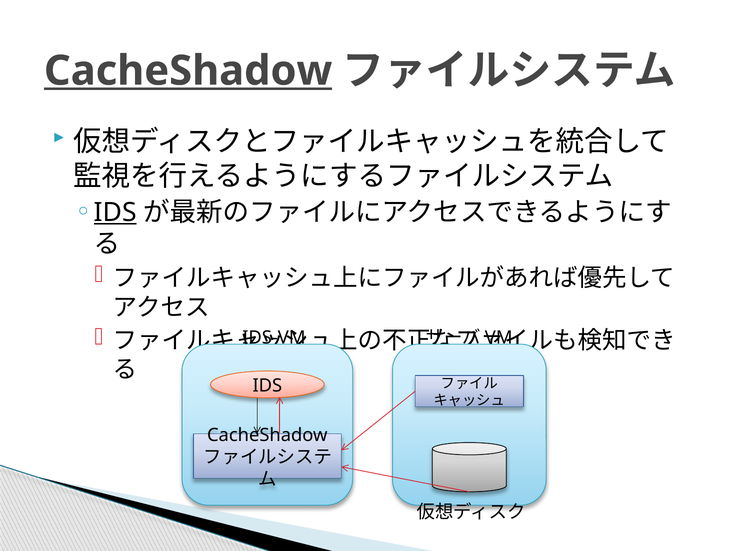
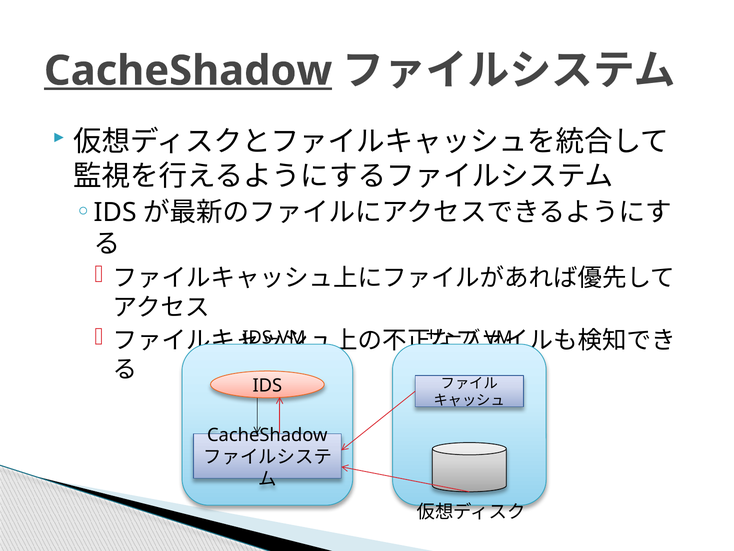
IDS underline: present -> none (115, 212)
